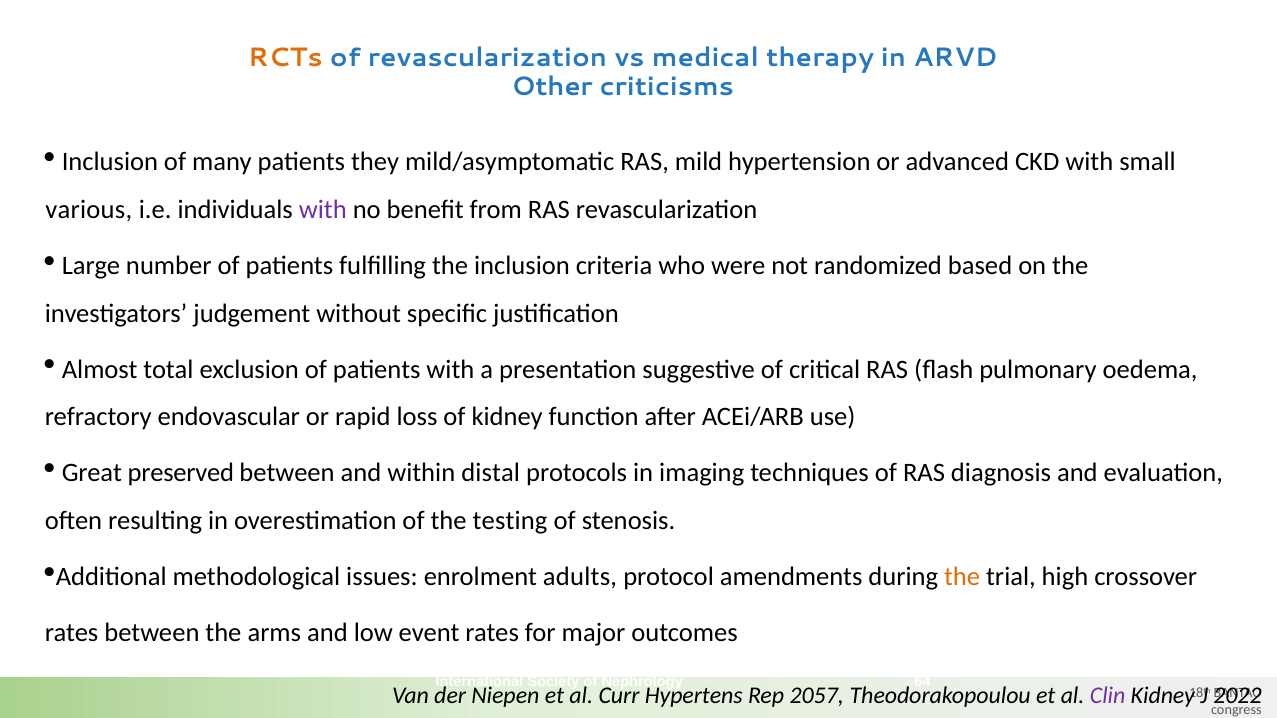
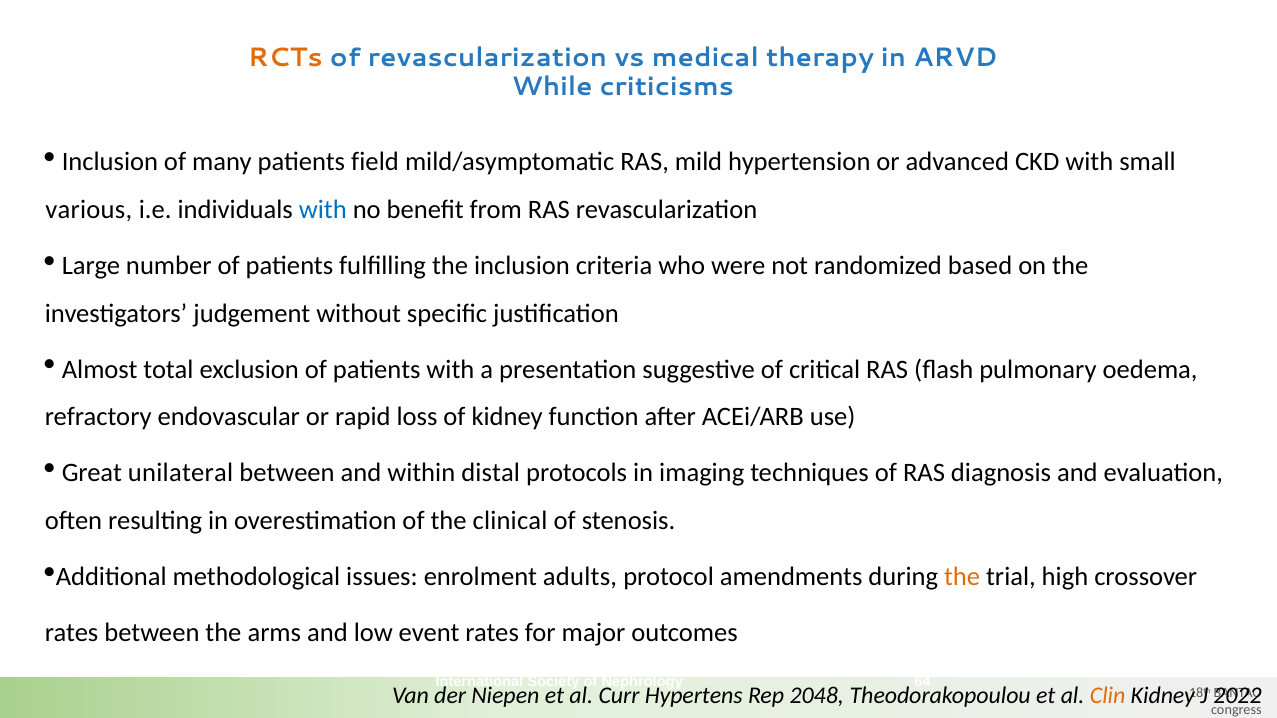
Other: Other -> While (552, 87)
they: they -> field (375, 162)
with colour: purple -> blue (323, 210)
preserved: preserved -> unilateral (181, 473)
testing: testing -> clinical (510, 521)
2057: 2057 -> 2048 (817, 696)
Clin colour: purple -> orange (1108, 696)
